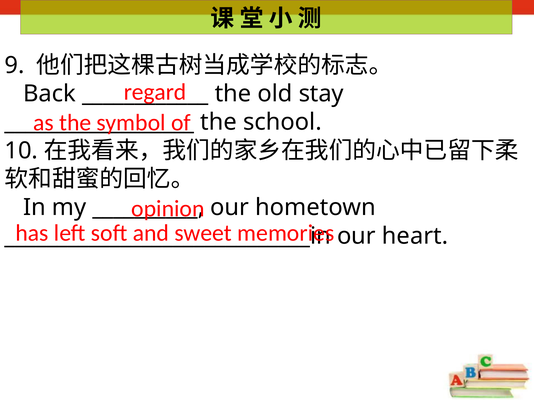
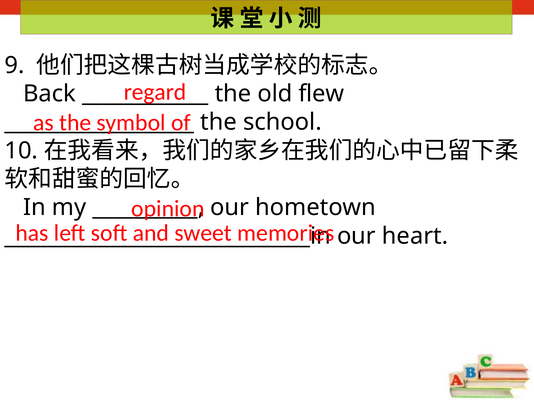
stay: stay -> flew (321, 94)
